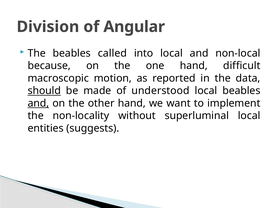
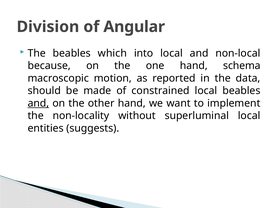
called: called -> which (112, 53)
difficult: difficult -> schema (242, 66)
should underline: present -> none (44, 91)
understood: understood -> constrained (161, 91)
